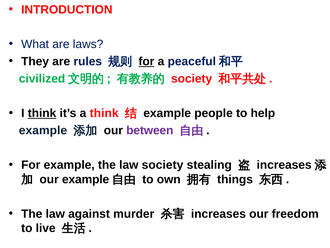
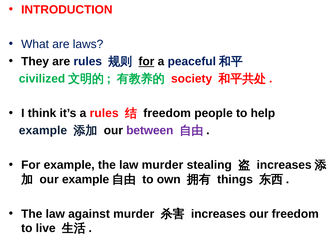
think underline: present -> none (42, 113)
a think: think -> rules (104, 113)
example: example -> freedom (167, 113)
law society: society -> murder (163, 165)
